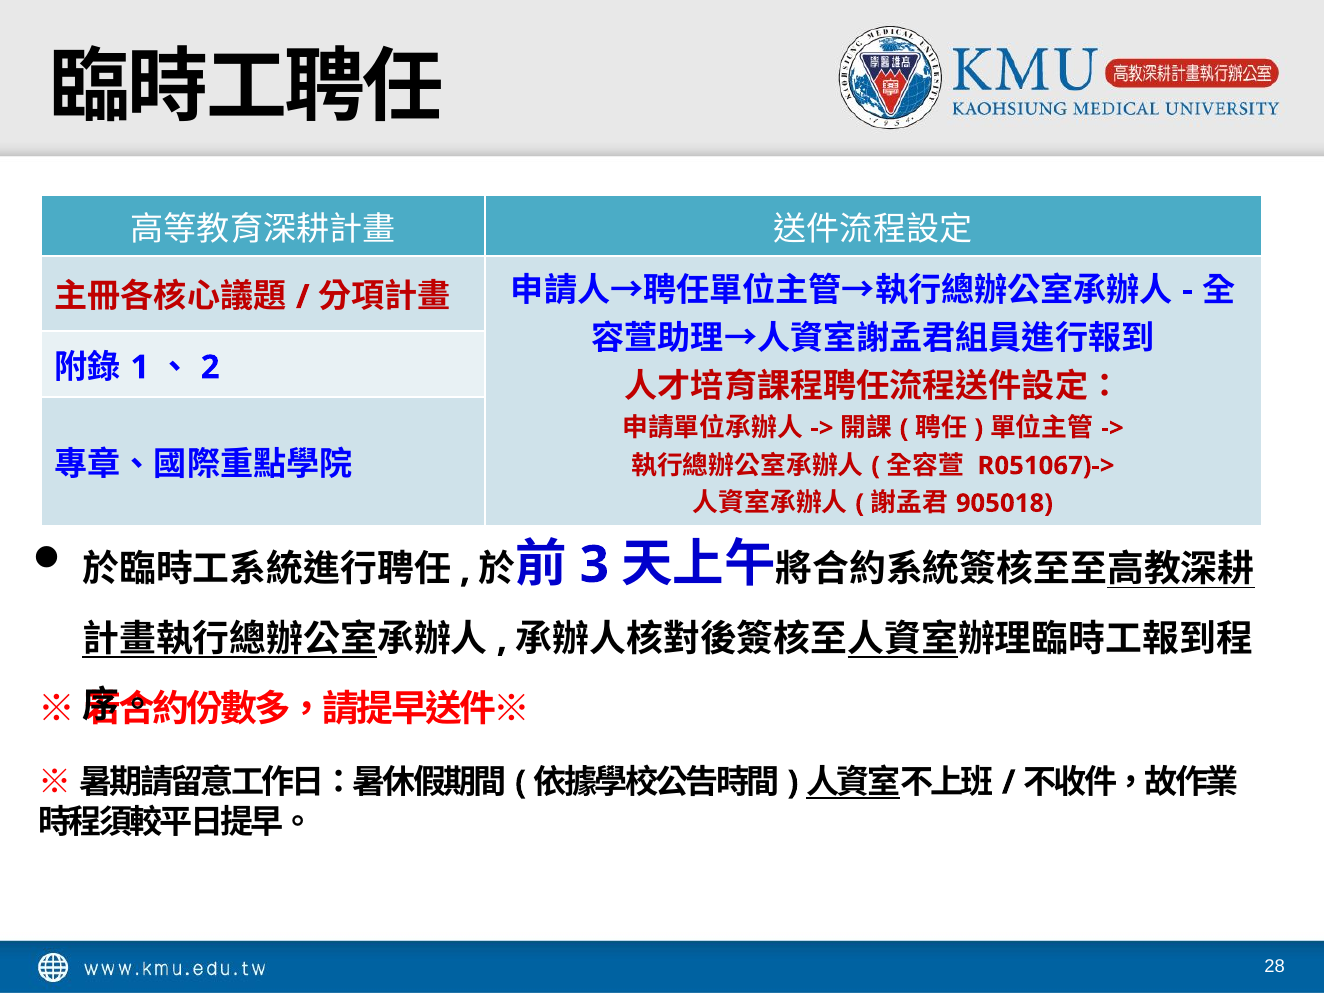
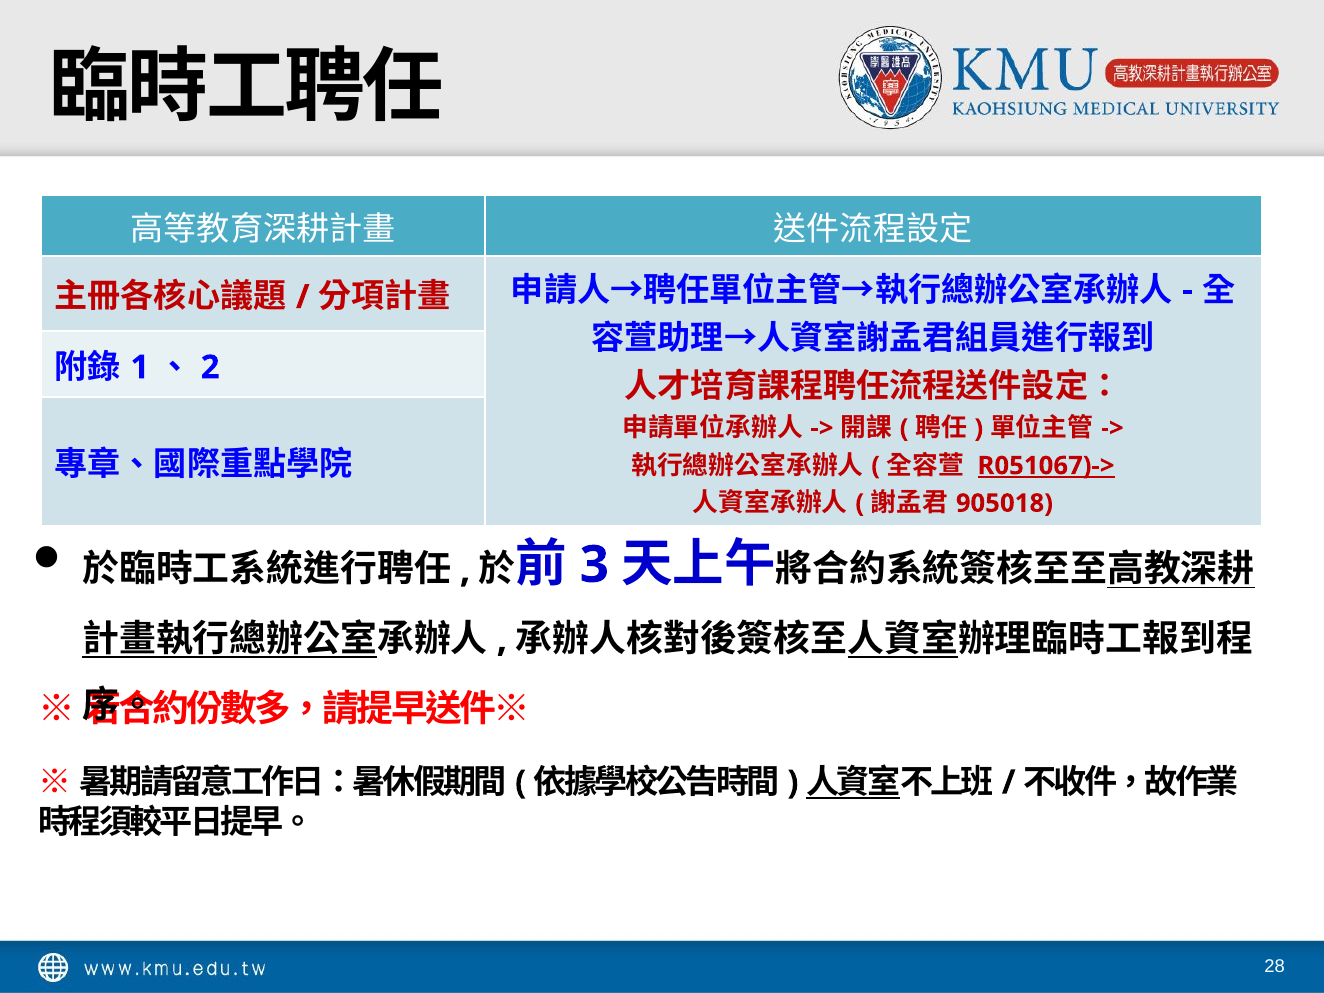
R051067)-> underline: none -> present (1046, 466)
